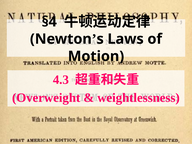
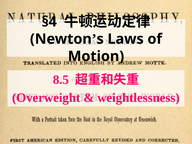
4.3: 4.3 -> 8.5 (61, 80)
